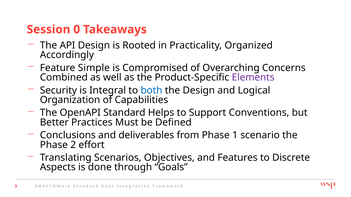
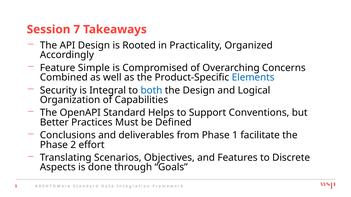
0: 0 -> 7 (77, 30)
Elements colour: purple -> blue (253, 78)
scenario: scenario -> facilitate (260, 135)
